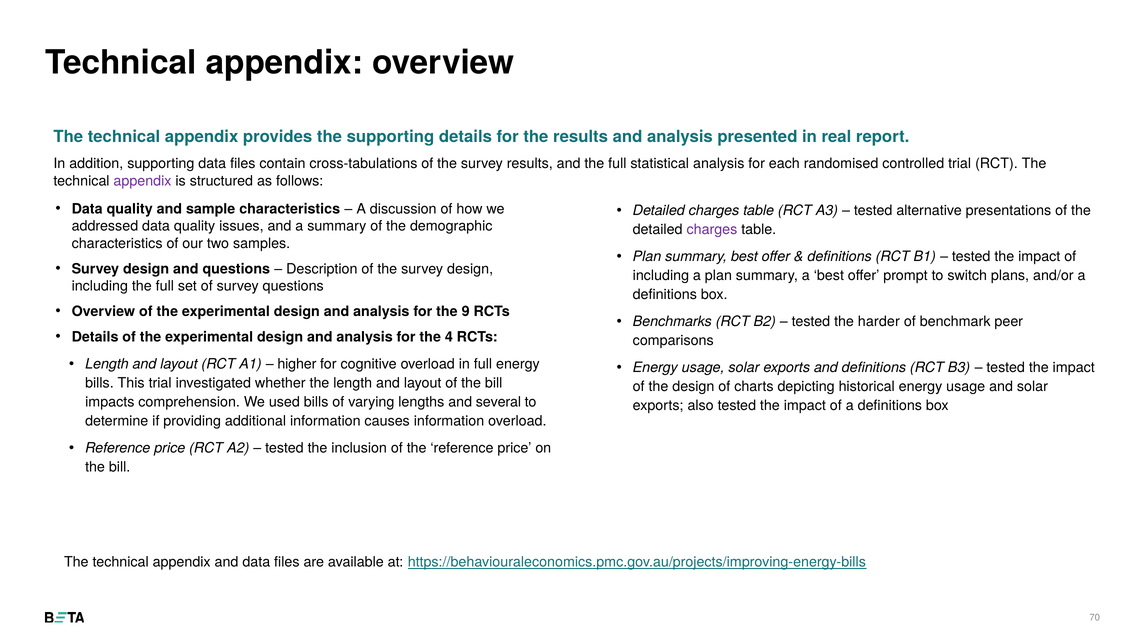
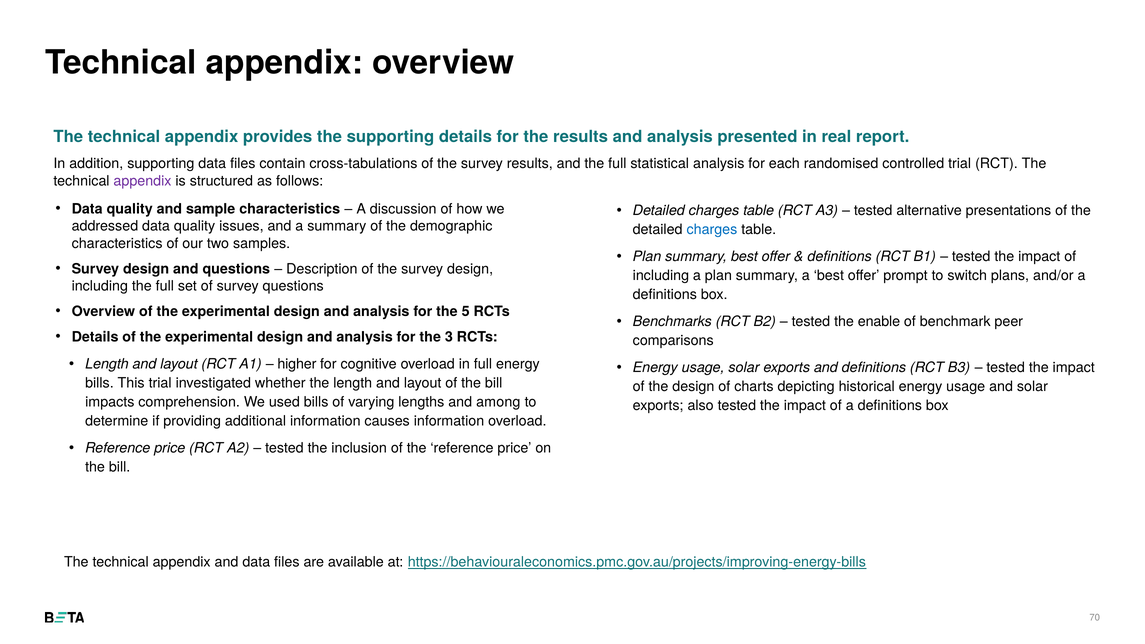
charges colour: purple -> blue (712, 230)
9: 9 -> 5 (466, 312)
harder: harder -> enable (879, 322)
4: 4 -> 3 (449, 337)
several: several -> among (498, 402)
